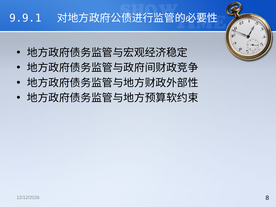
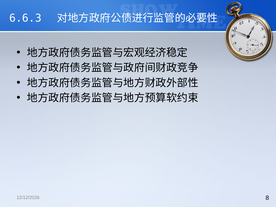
9.9.1: 9.9.1 -> 6.6.3 (25, 18)
